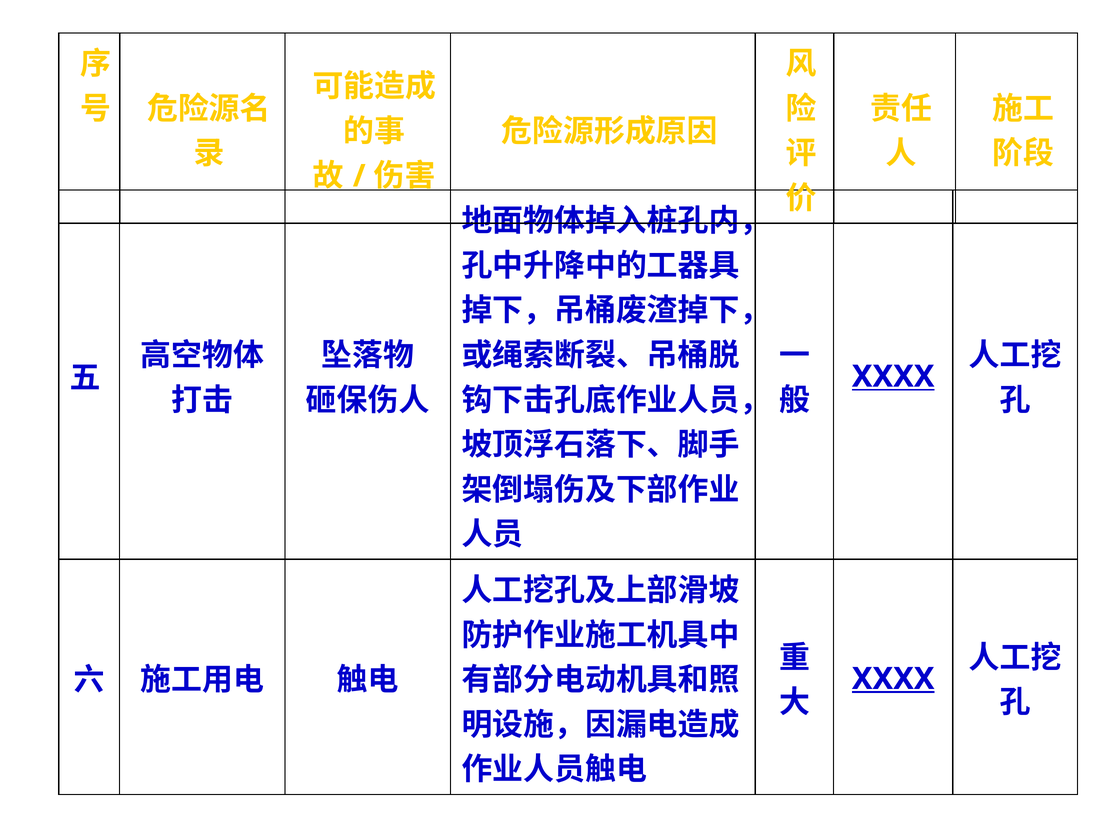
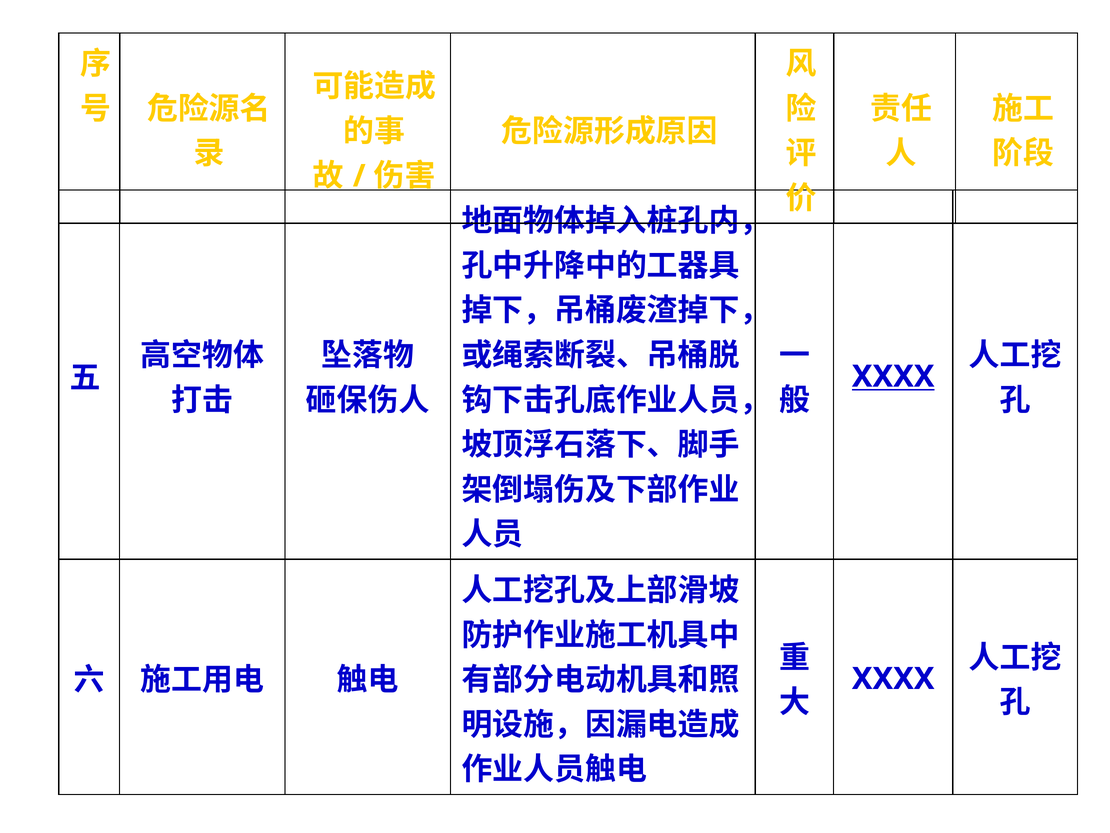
XXXX underline: present -> none (893, 678)
